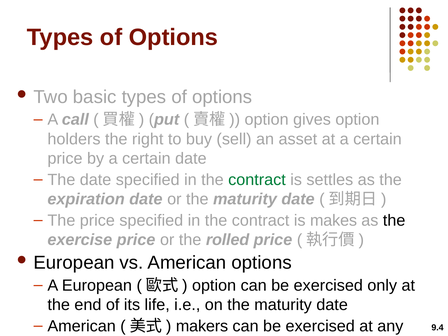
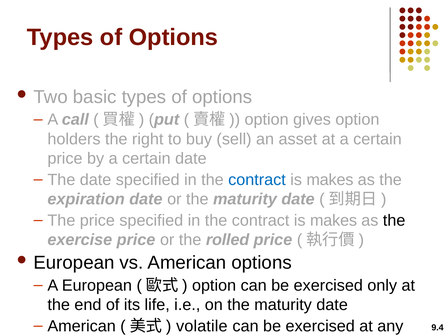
contract colour: green -> blue (257, 180)
settles: settles -> makes (330, 180)
makers: makers -> volatile (202, 326)
